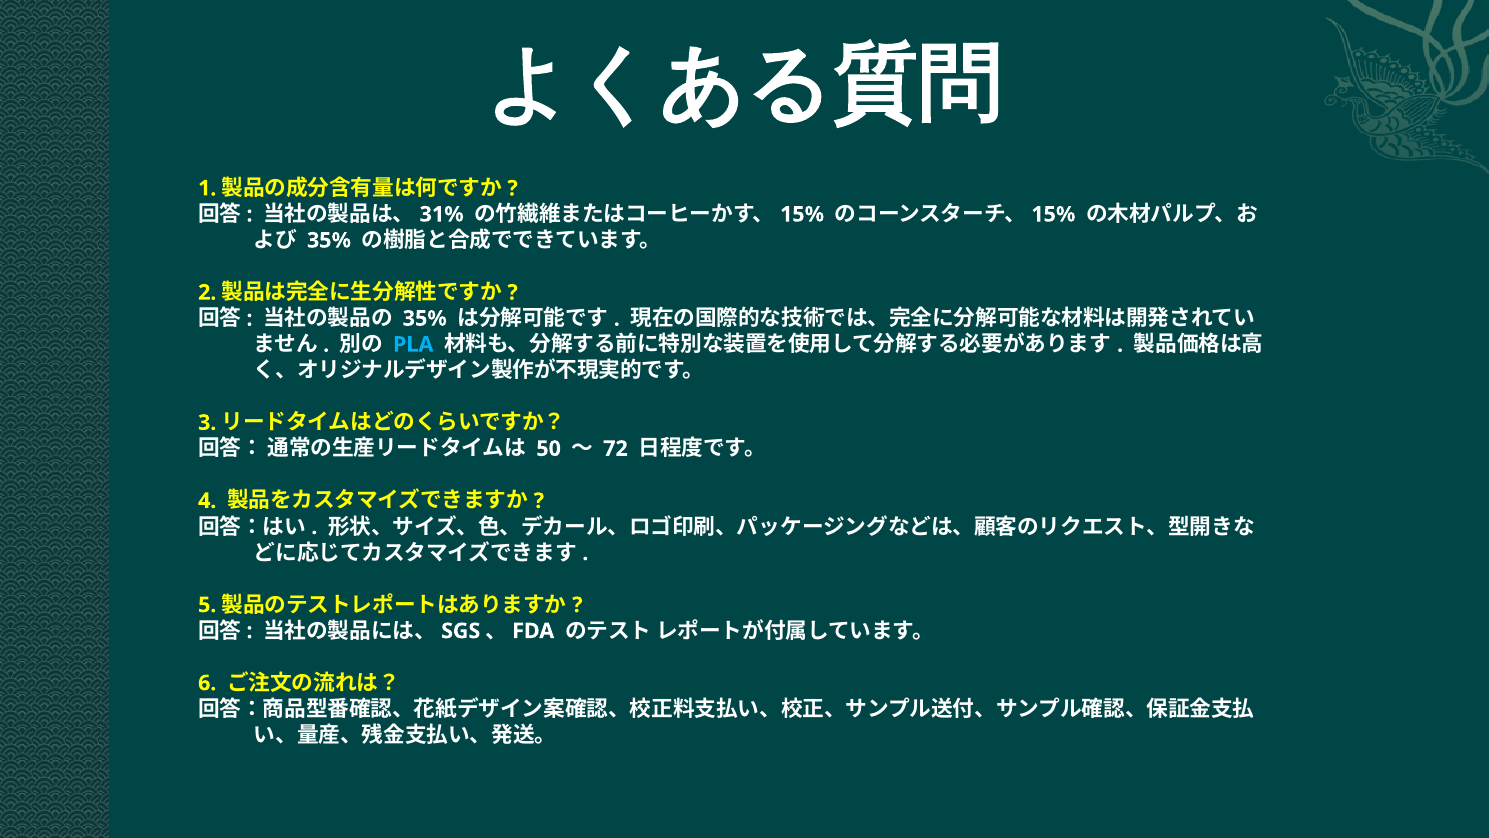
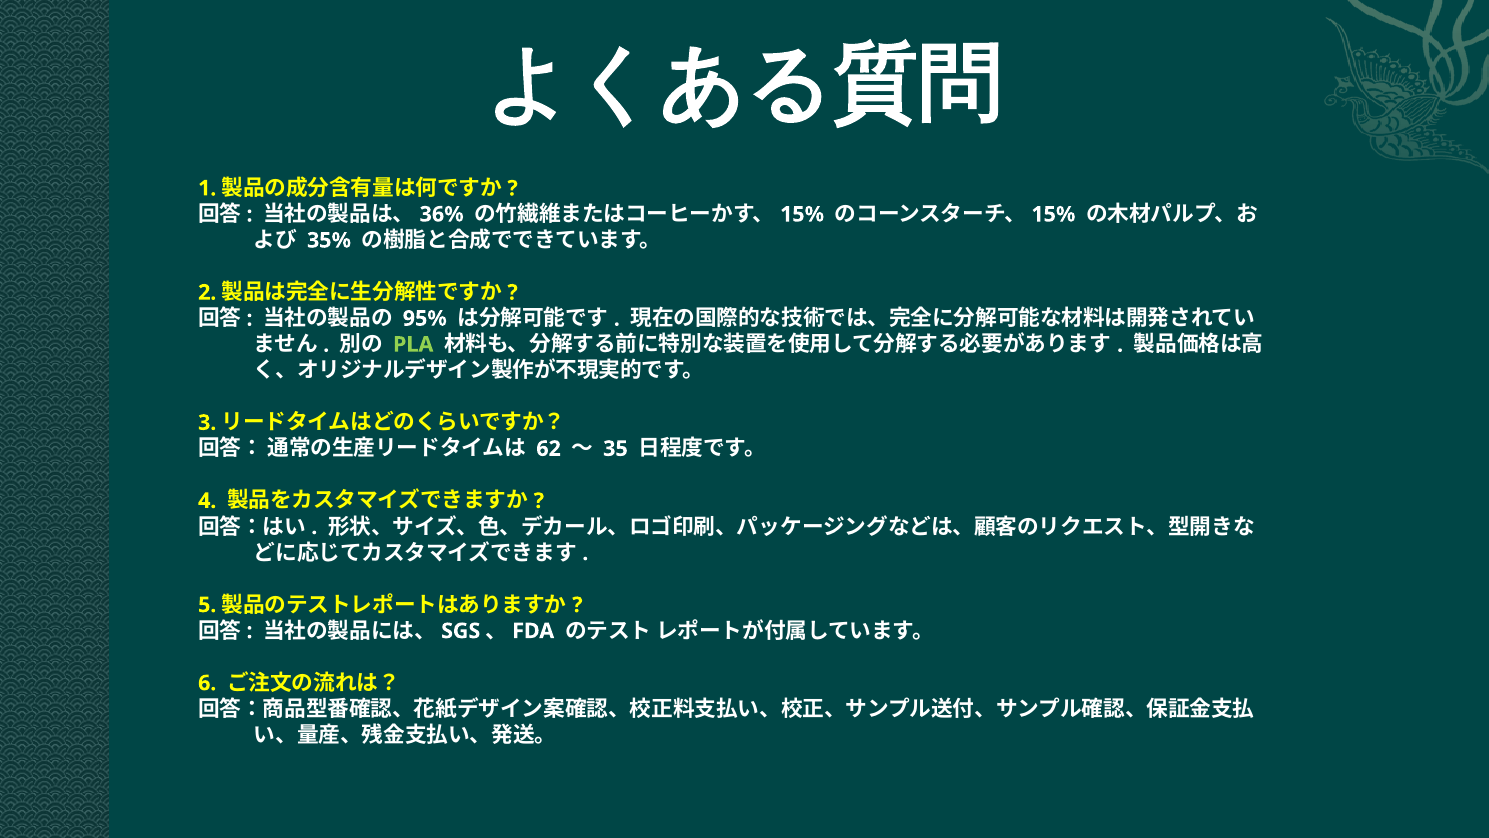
31%: 31% -> 36% (442, 214)
35%: 35% -> 95% (425, 318)
PLA colour: light blue -> light green (413, 344)
50: 50 -> 62 (549, 449)
72: 72 -> 35 (615, 449)
